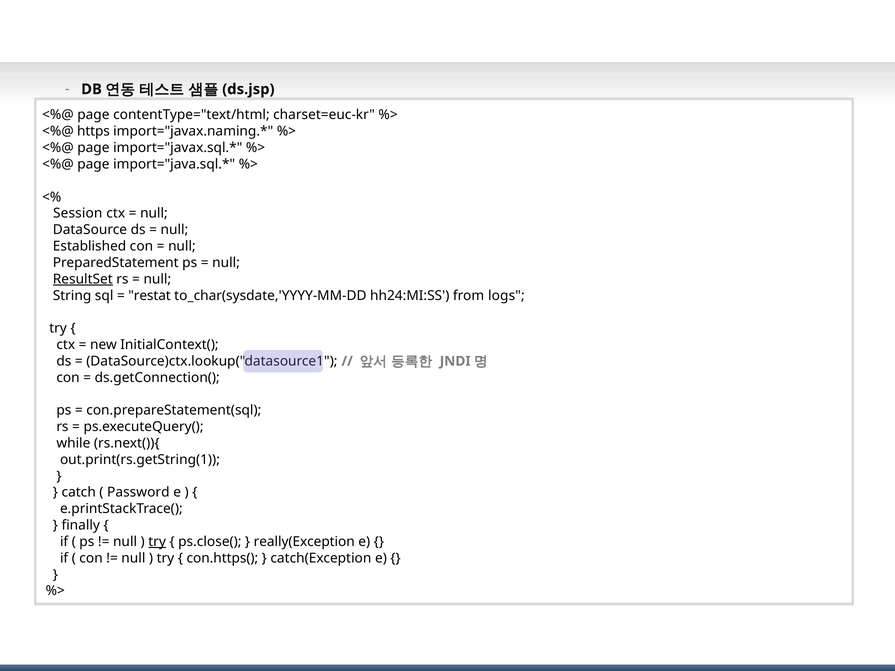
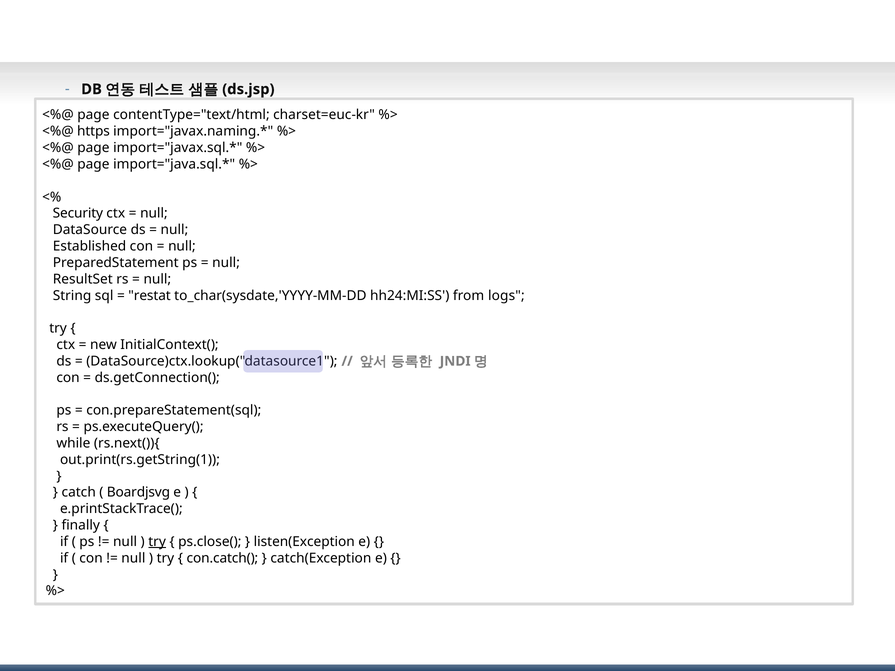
Session: Session -> Security (78, 214)
ResultSet underline: present -> none (83, 279)
Password: Password -> Boardjsvg (138, 493)
really(Exception: really(Exception -> listen(Exception (304, 542)
con.https(: con.https( -> con.catch( (222, 558)
